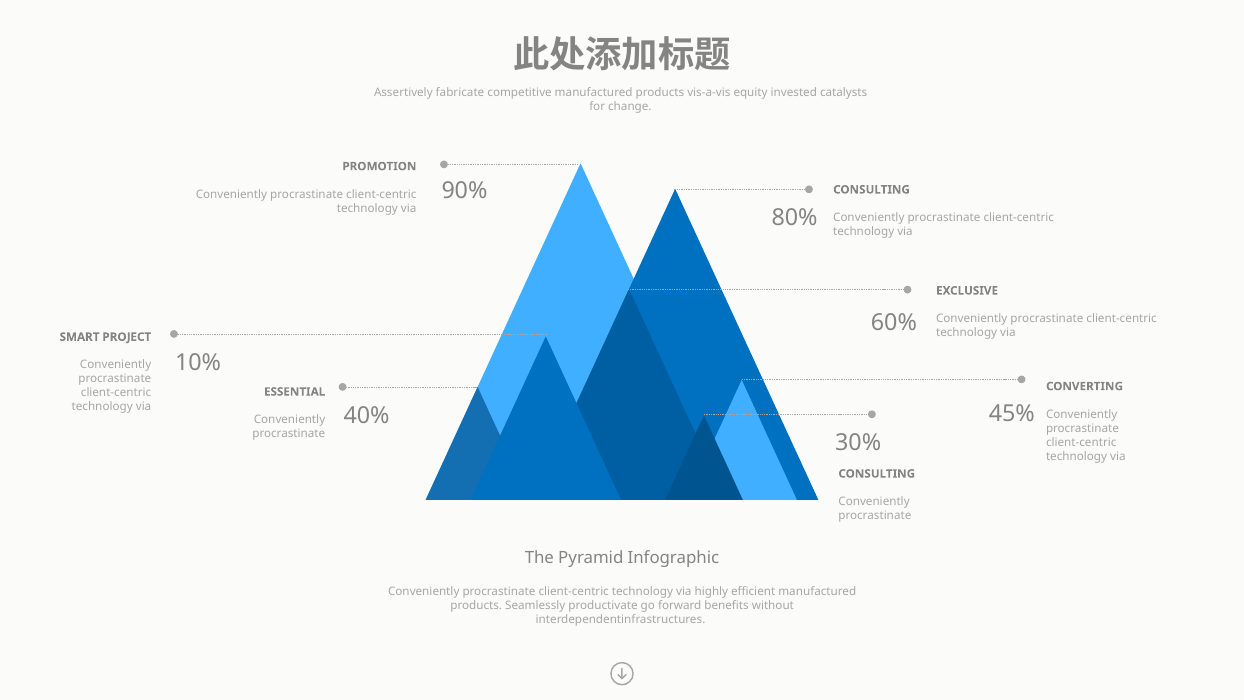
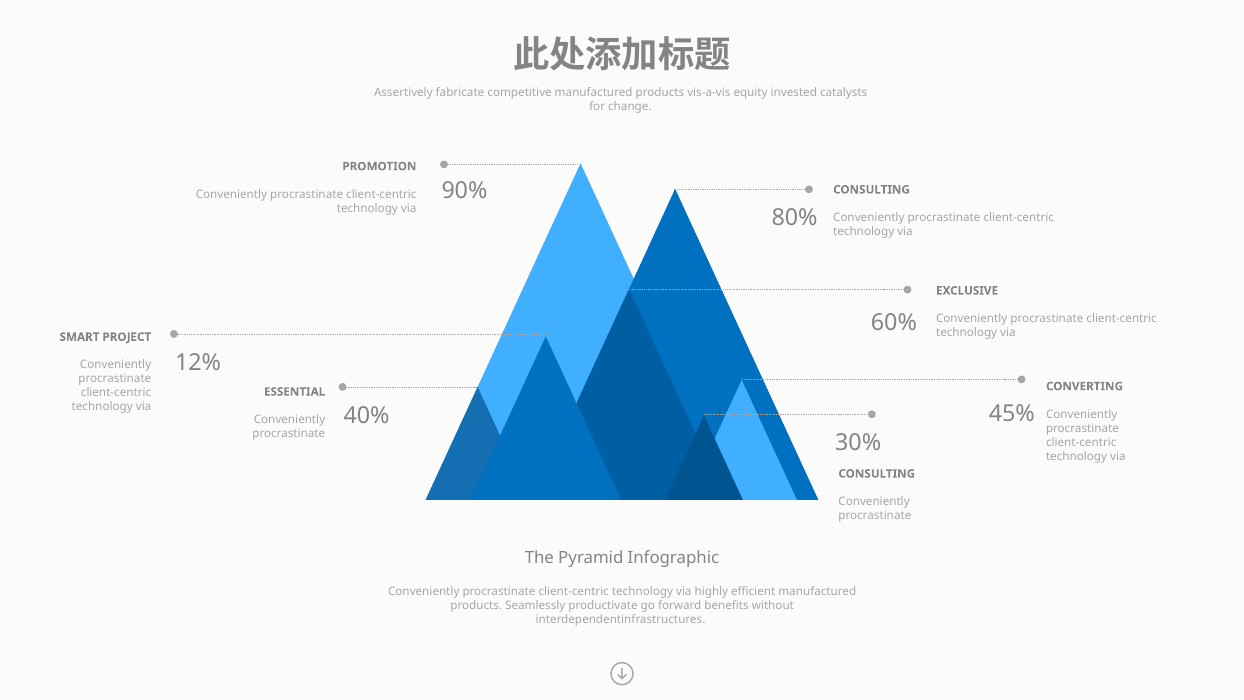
10%: 10% -> 12% (198, 363)
